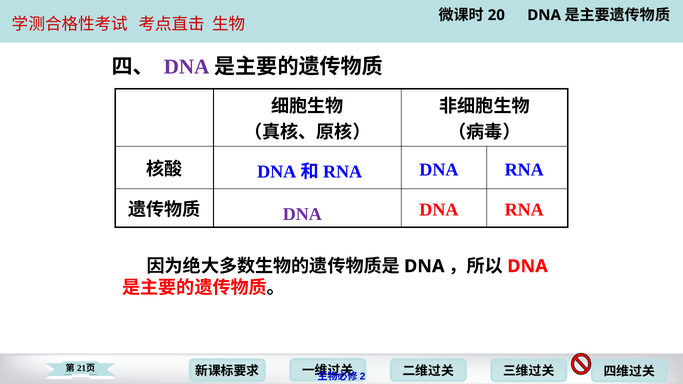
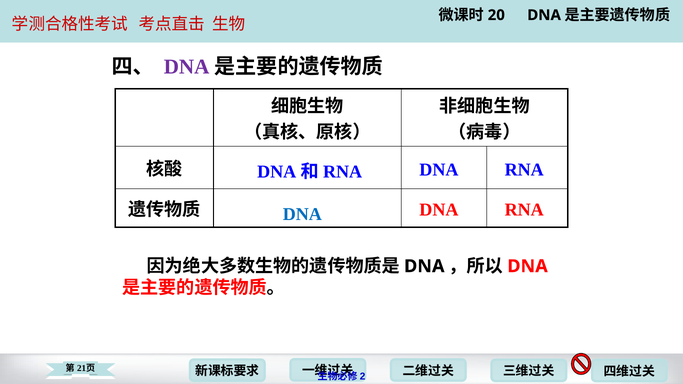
DNA colour: purple -> blue (302, 214)
